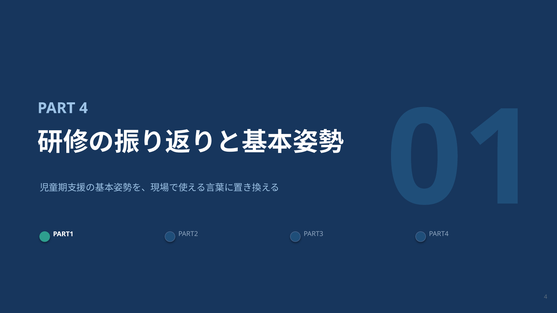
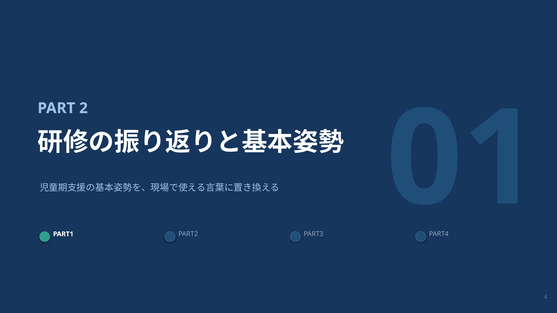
PART 4: 4 -> 2 (84, 108)
